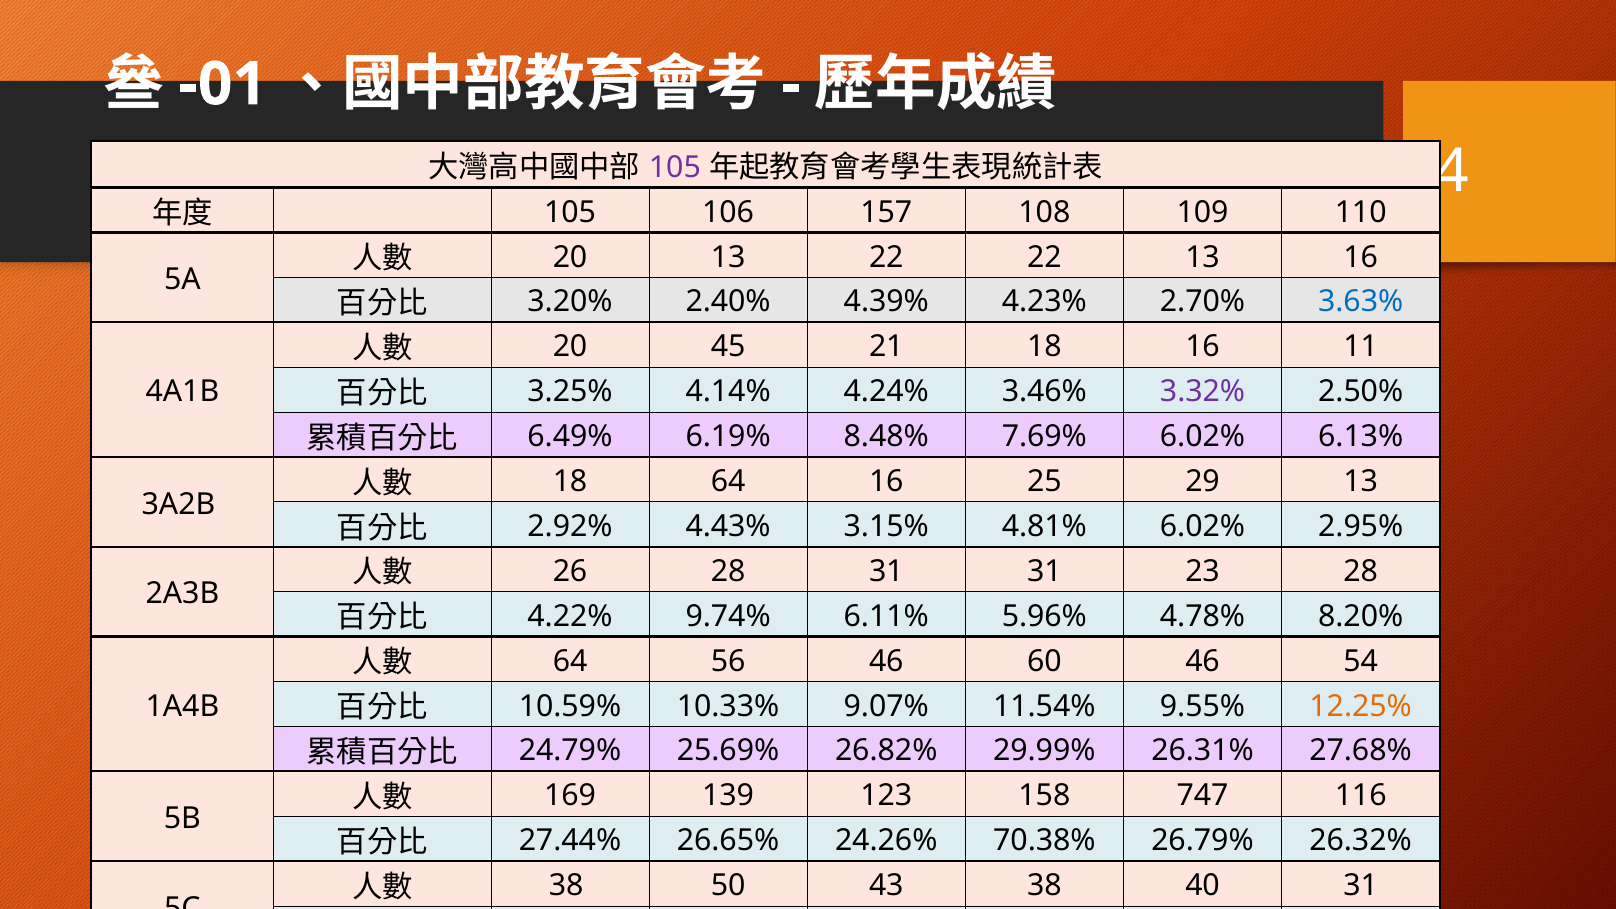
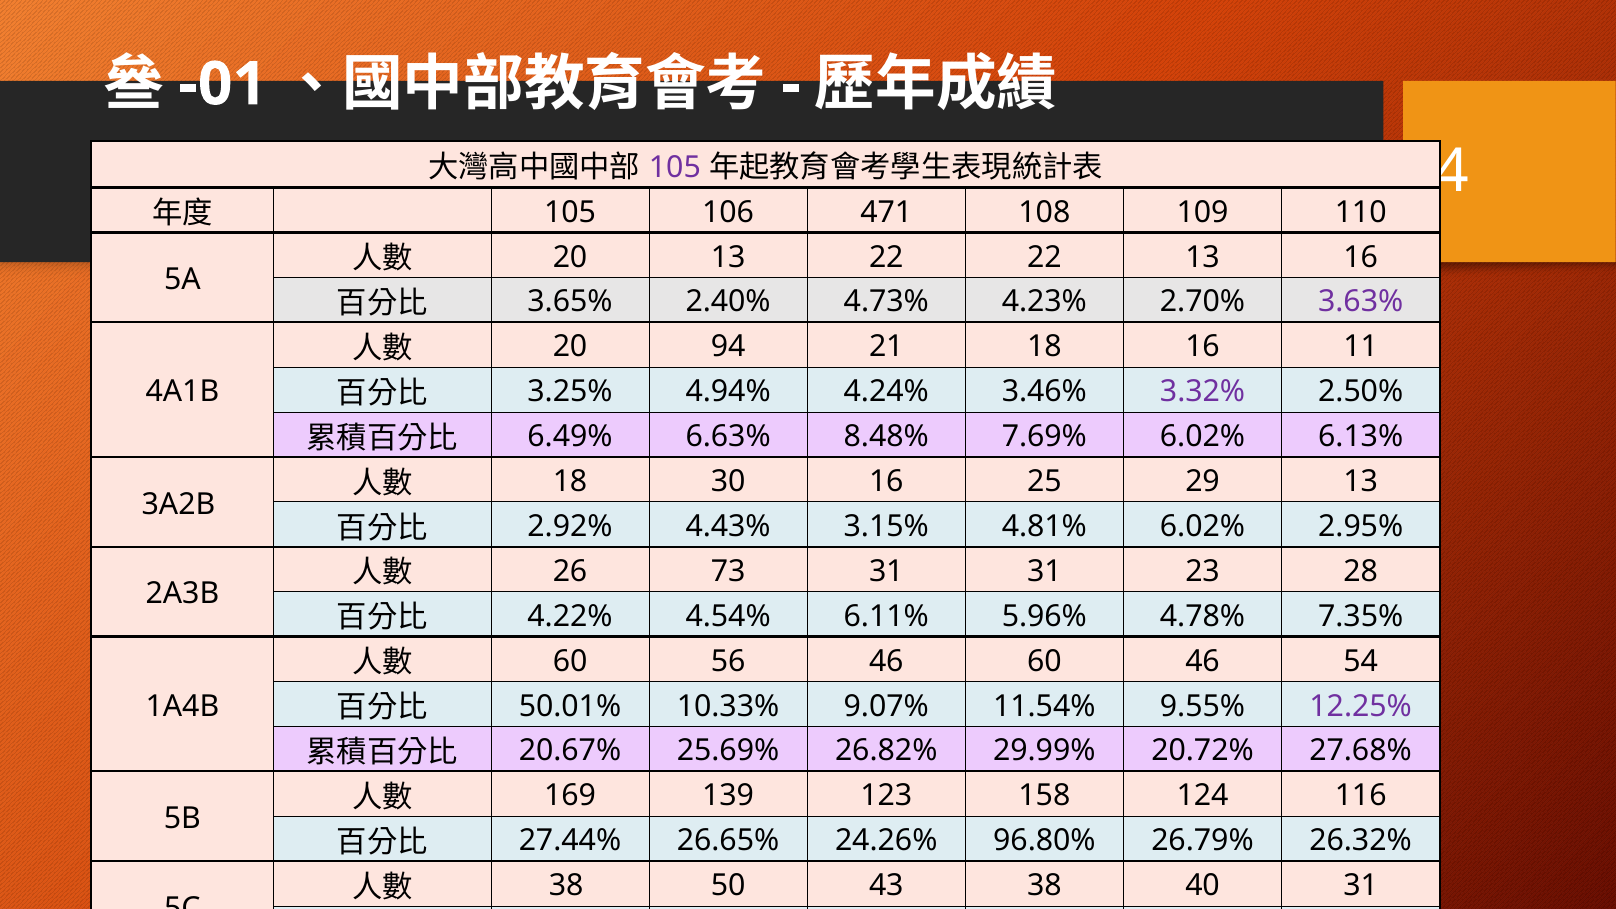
157: 157 -> 471 (886, 212)
3.20%: 3.20% -> 3.65% (570, 302)
4.39%: 4.39% -> 4.73% (886, 302)
3.63% colour: blue -> purple (1361, 302)
45: 45 -> 94 (728, 347)
4.14%: 4.14% -> 4.94% (728, 392)
6.19%: 6.19% -> 6.63% (728, 437)
18 64: 64 -> 30 (728, 482)
26 28: 28 -> 73 (728, 571)
9.74%: 9.74% -> 4.54% (728, 616)
8.20%: 8.20% -> 7.35% (1361, 616)
64: 64 -> 60 (570, 661)
10.59%: 10.59% -> 50.01% (570, 706)
12.25% colour: orange -> purple (1361, 706)
24.79%: 24.79% -> 20.67% (570, 751)
26.31%: 26.31% -> 20.72% (1203, 751)
747: 747 -> 124 (1203, 796)
70.38%: 70.38% -> 96.80% (1044, 841)
